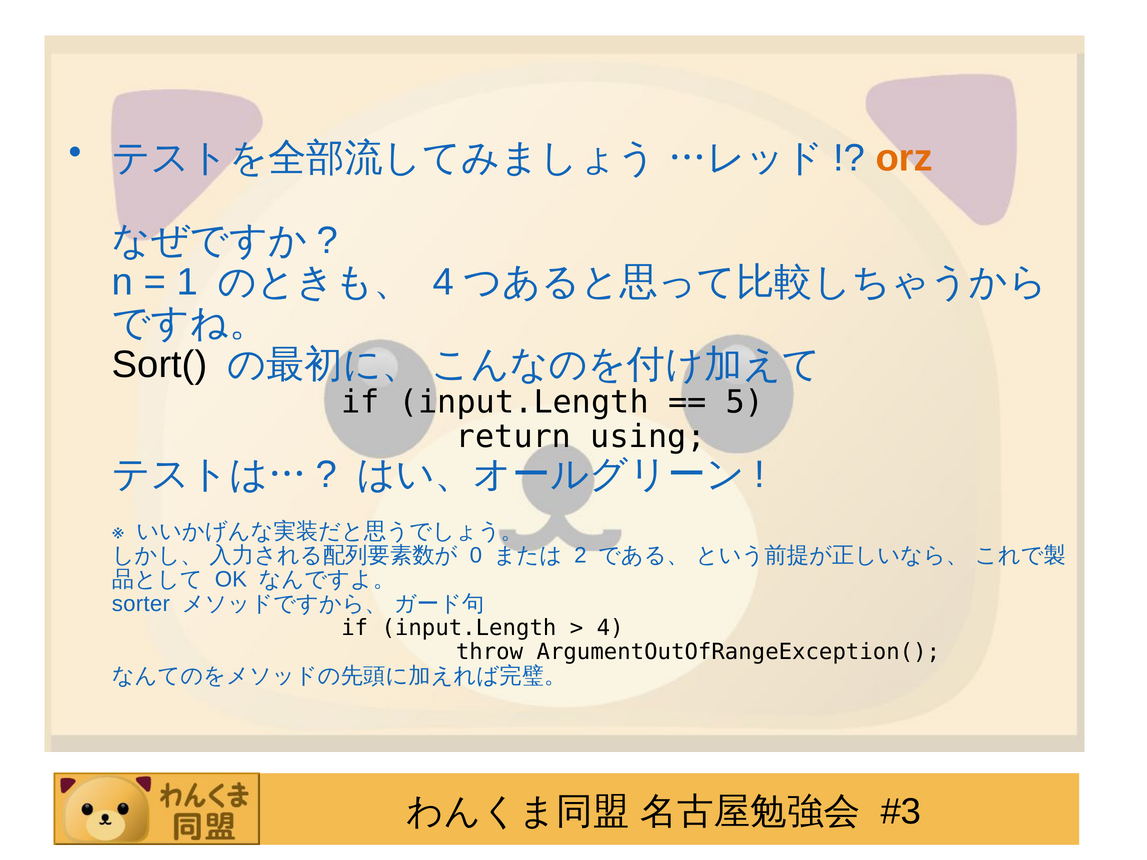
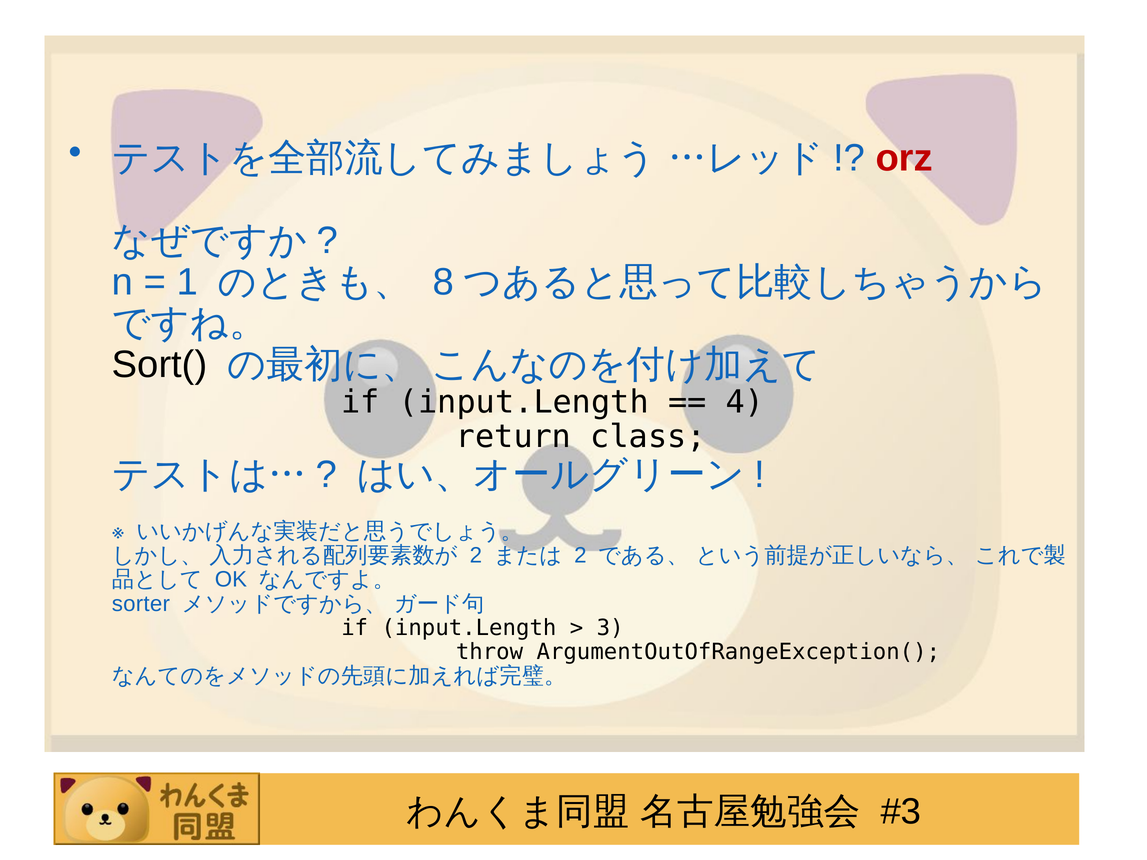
orz colour: orange -> red (904, 158)
4: 4 -> 8 (443, 282)
5: 5 -> 4 (745, 402)
using: using -> class (648, 437)
0: 0 -> 2 (476, 556)
4: 4 -> 3 (610, 628)
